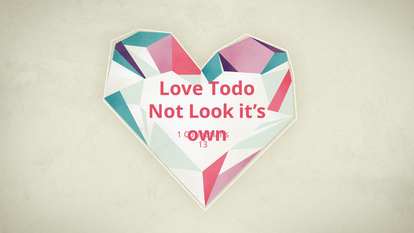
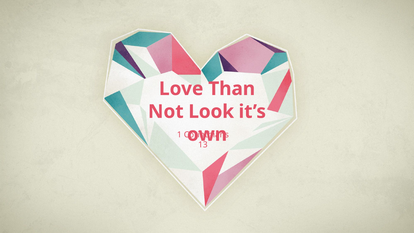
Todo: Todo -> Than (232, 89)
